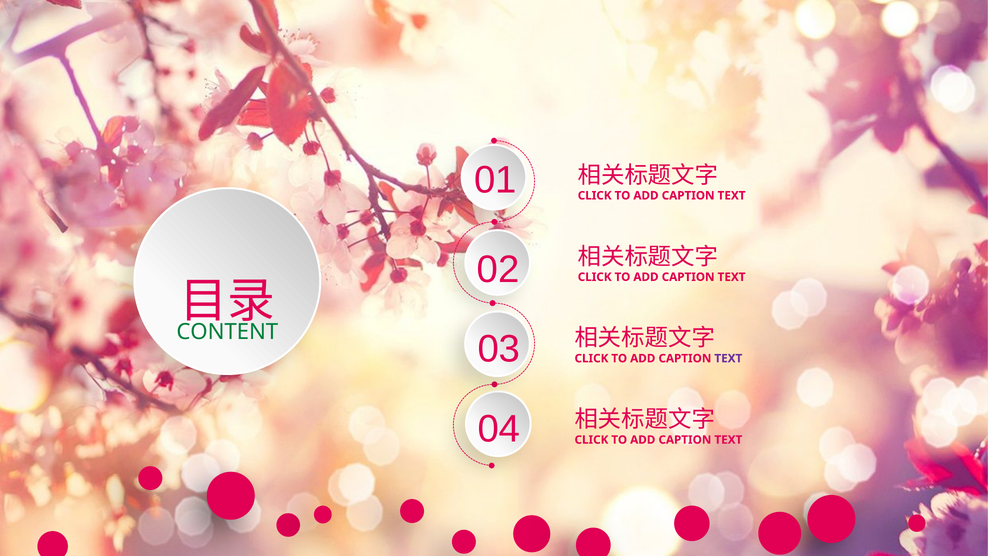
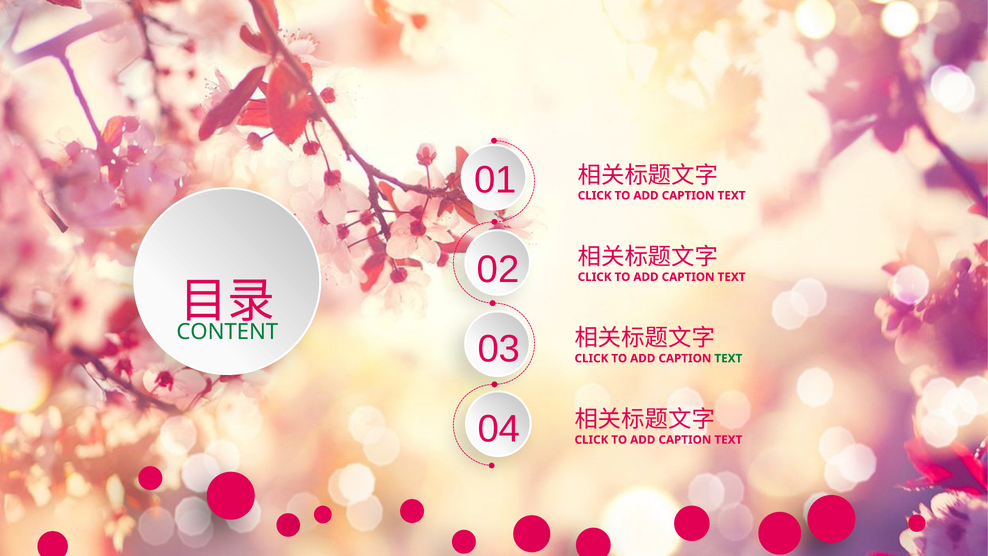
TEXT colour: purple -> green (728, 358)
